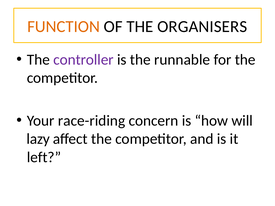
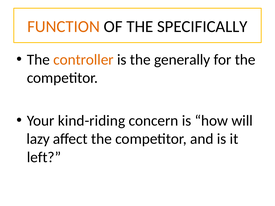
ORGANISERS: ORGANISERS -> SPECIFICALLY (202, 27)
controller colour: purple -> orange (83, 60)
runnable: runnable -> generally (182, 60)
race-riding: race-riding -> kind-riding (92, 121)
